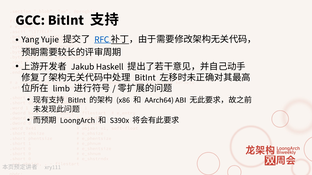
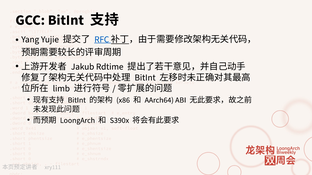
Haskell: Haskell -> Rdtime (110, 67)
